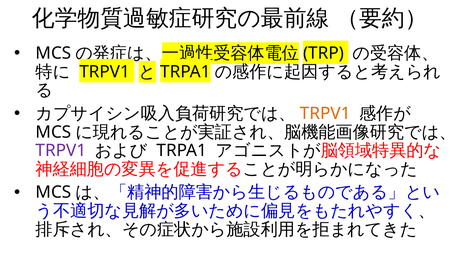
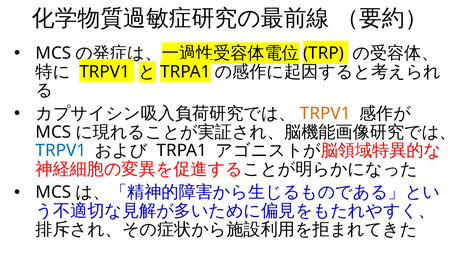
TRPV1 colour: purple -> blue (61, 151)
